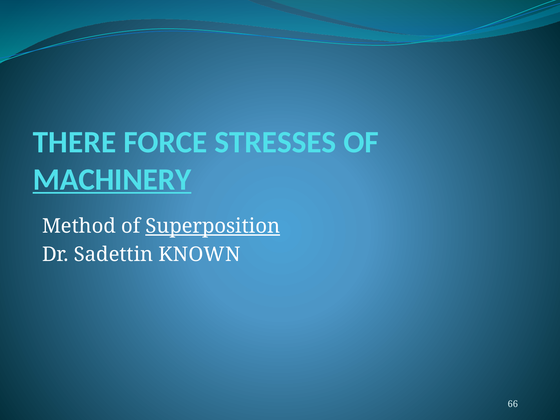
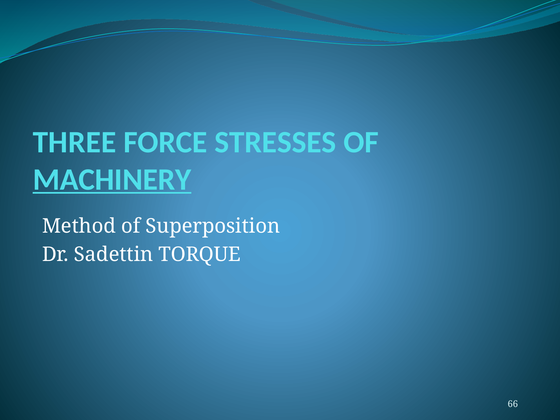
THERE: THERE -> THREE (74, 142)
Superposition underline: present -> none (213, 226)
KNOWN: KNOWN -> TORQUE (200, 255)
